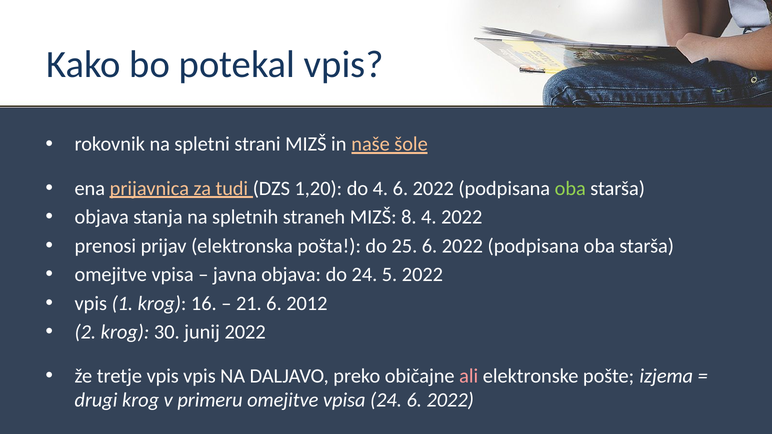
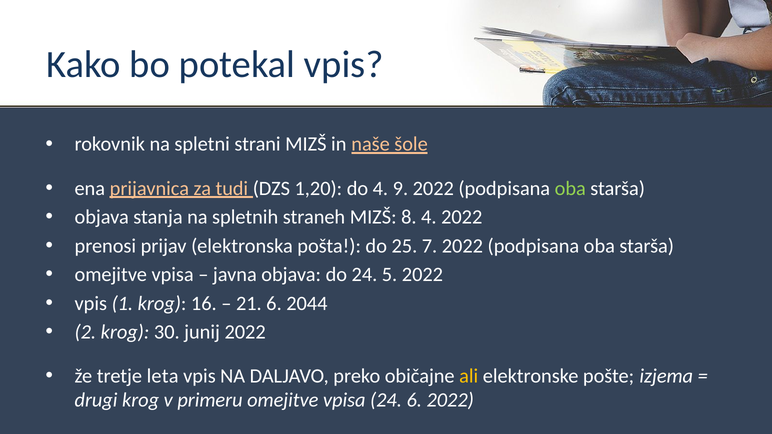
4 6: 6 -> 9 (400, 188)
25 6: 6 -> 7 (429, 246)
2012: 2012 -> 2044 (307, 304)
tretje vpis: vpis -> leta (163, 376)
ali colour: pink -> yellow (469, 376)
